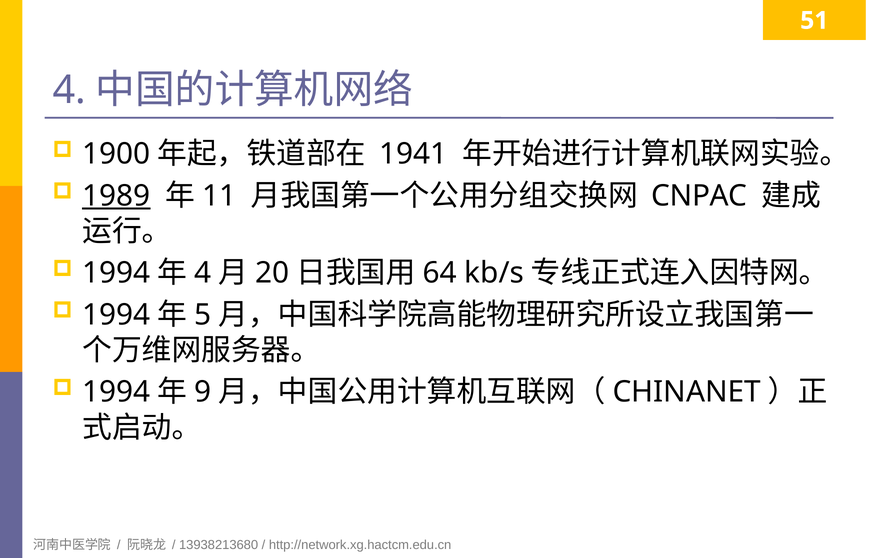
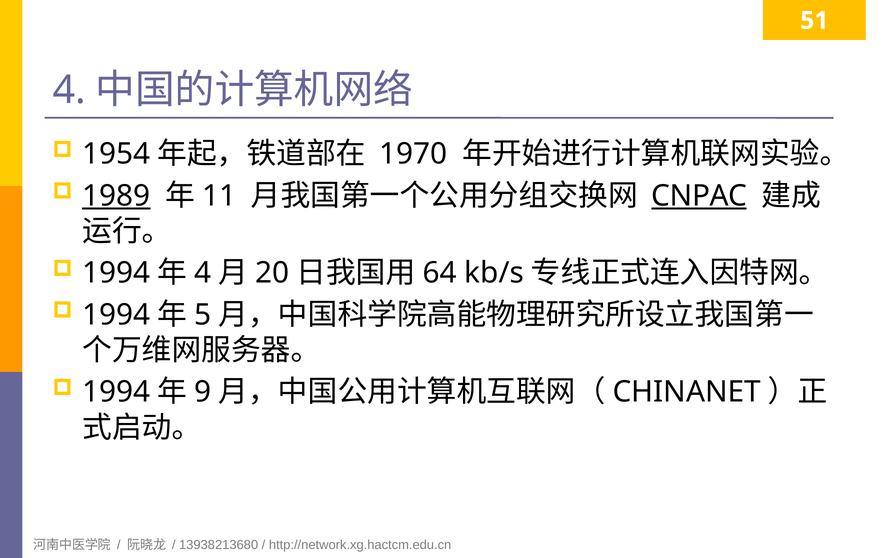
1900: 1900 -> 1954 (116, 154)
1941: 1941 -> 1970 (413, 154)
CNPAC underline: none -> present (699, 196)
